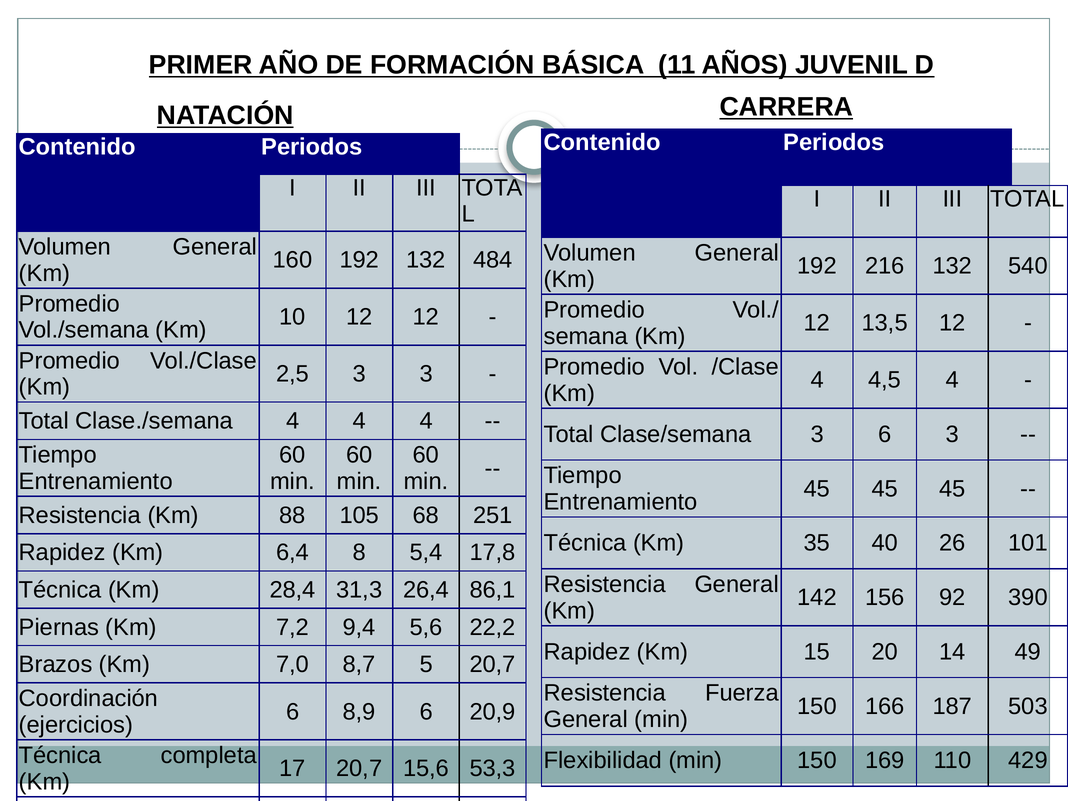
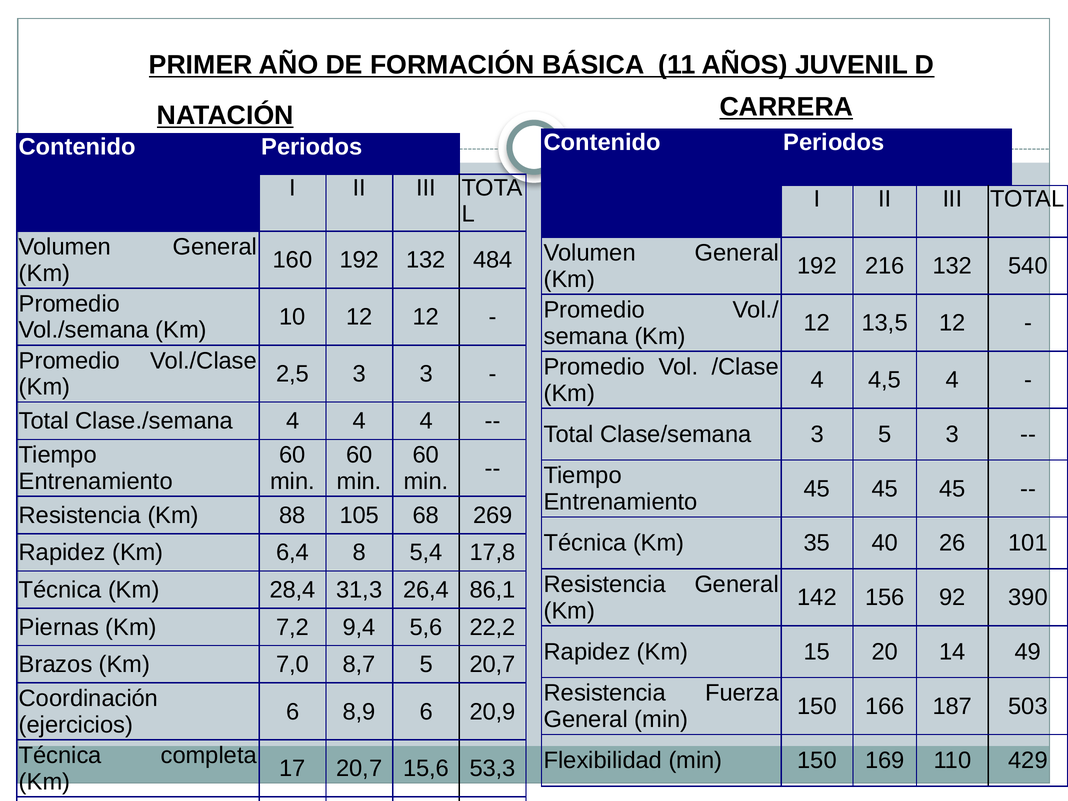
3 6: 6 -> 5 (885, 434)
251: 251 -> 269 (493, 515)
